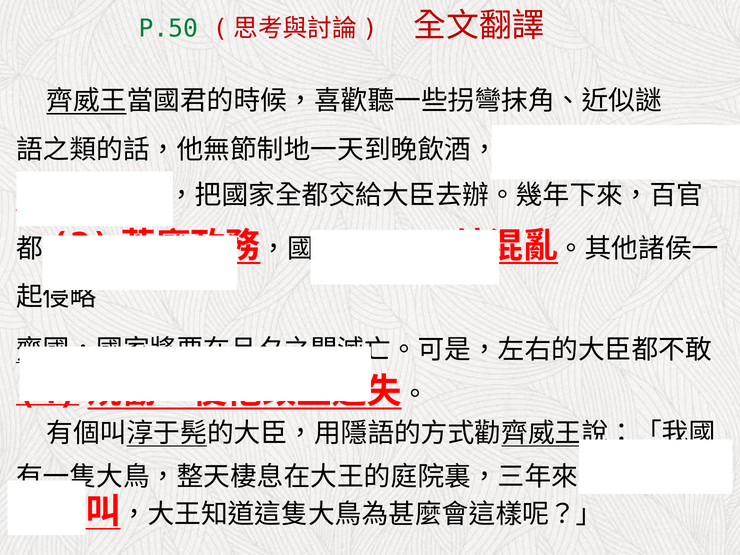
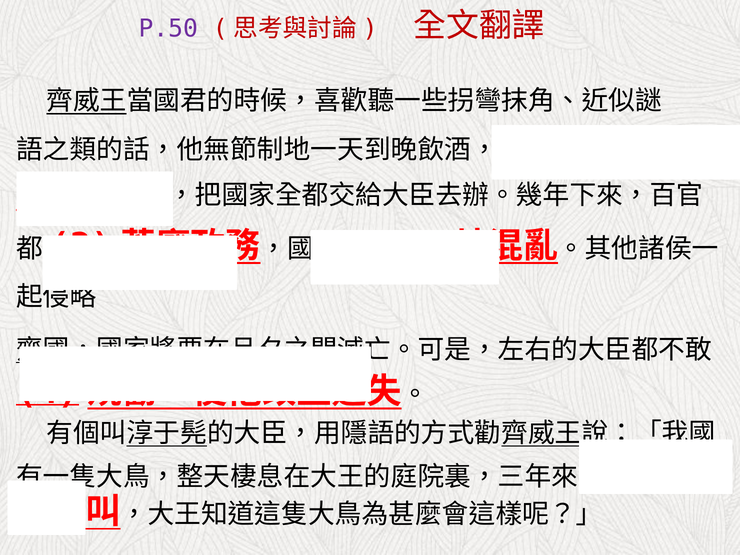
P.50 colour: green -> purple (168, 28)
